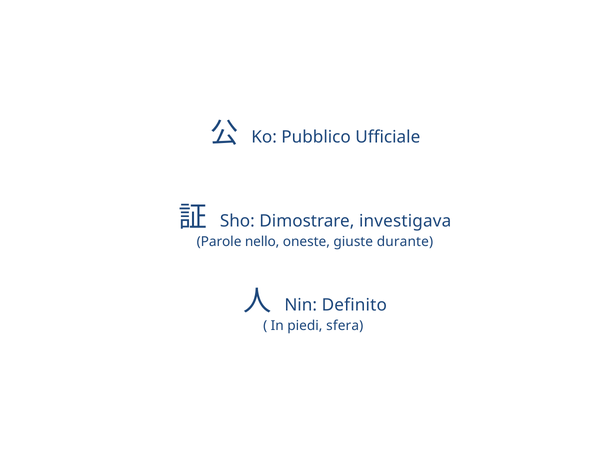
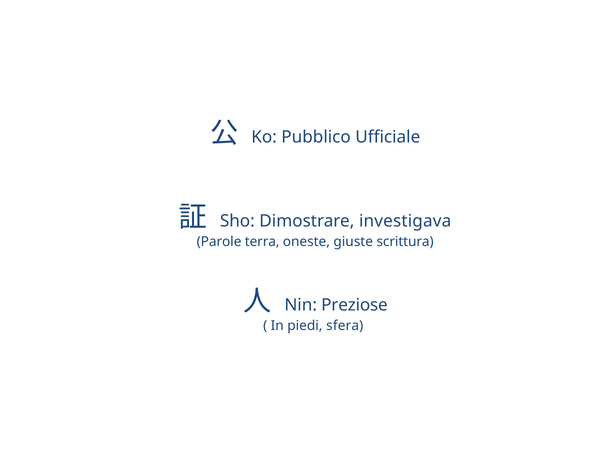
nello: nello -> terra (262, 242)
durante: durante -> scrittura (405, 242)
Definito: Definito -> Preziose (354, 305)
